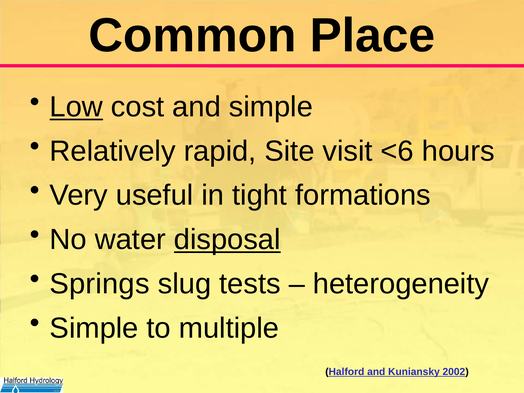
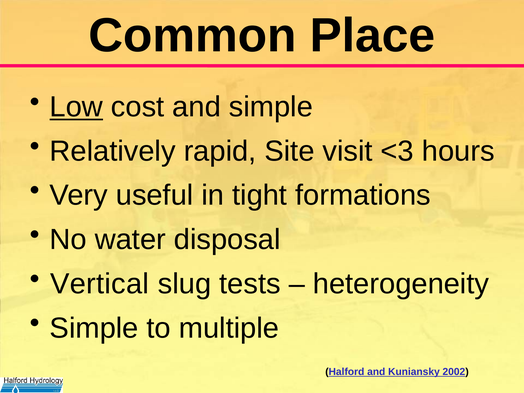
<6: <6 -> <3 (397, 151)
disposal underline: present -> none (227, 240)
Springs: Springs -> Vertical (100, 284)
